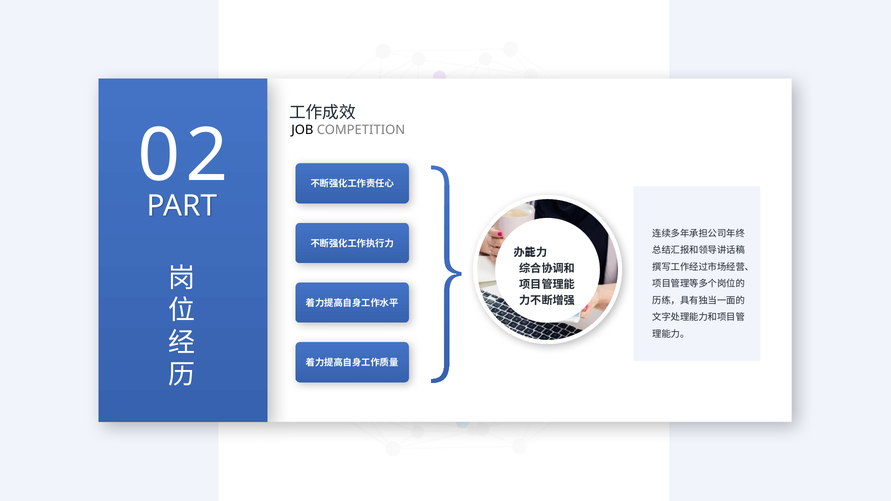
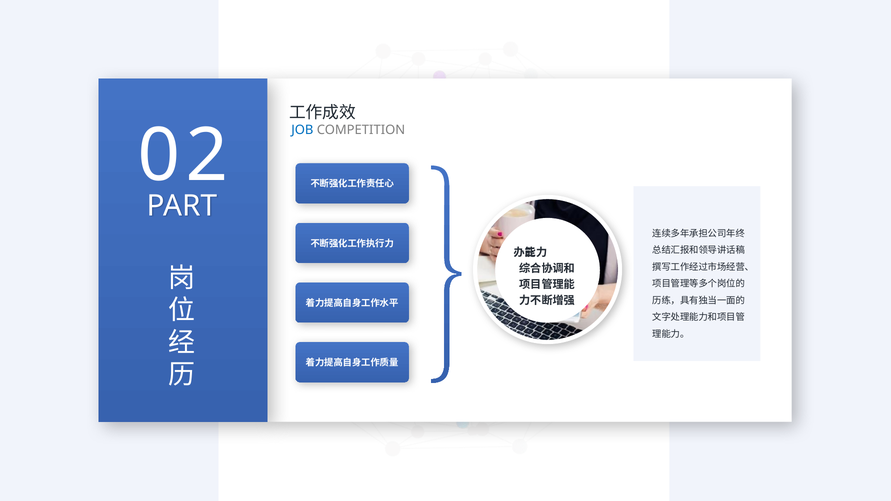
JOB colour: black -> blue (302, 130)
